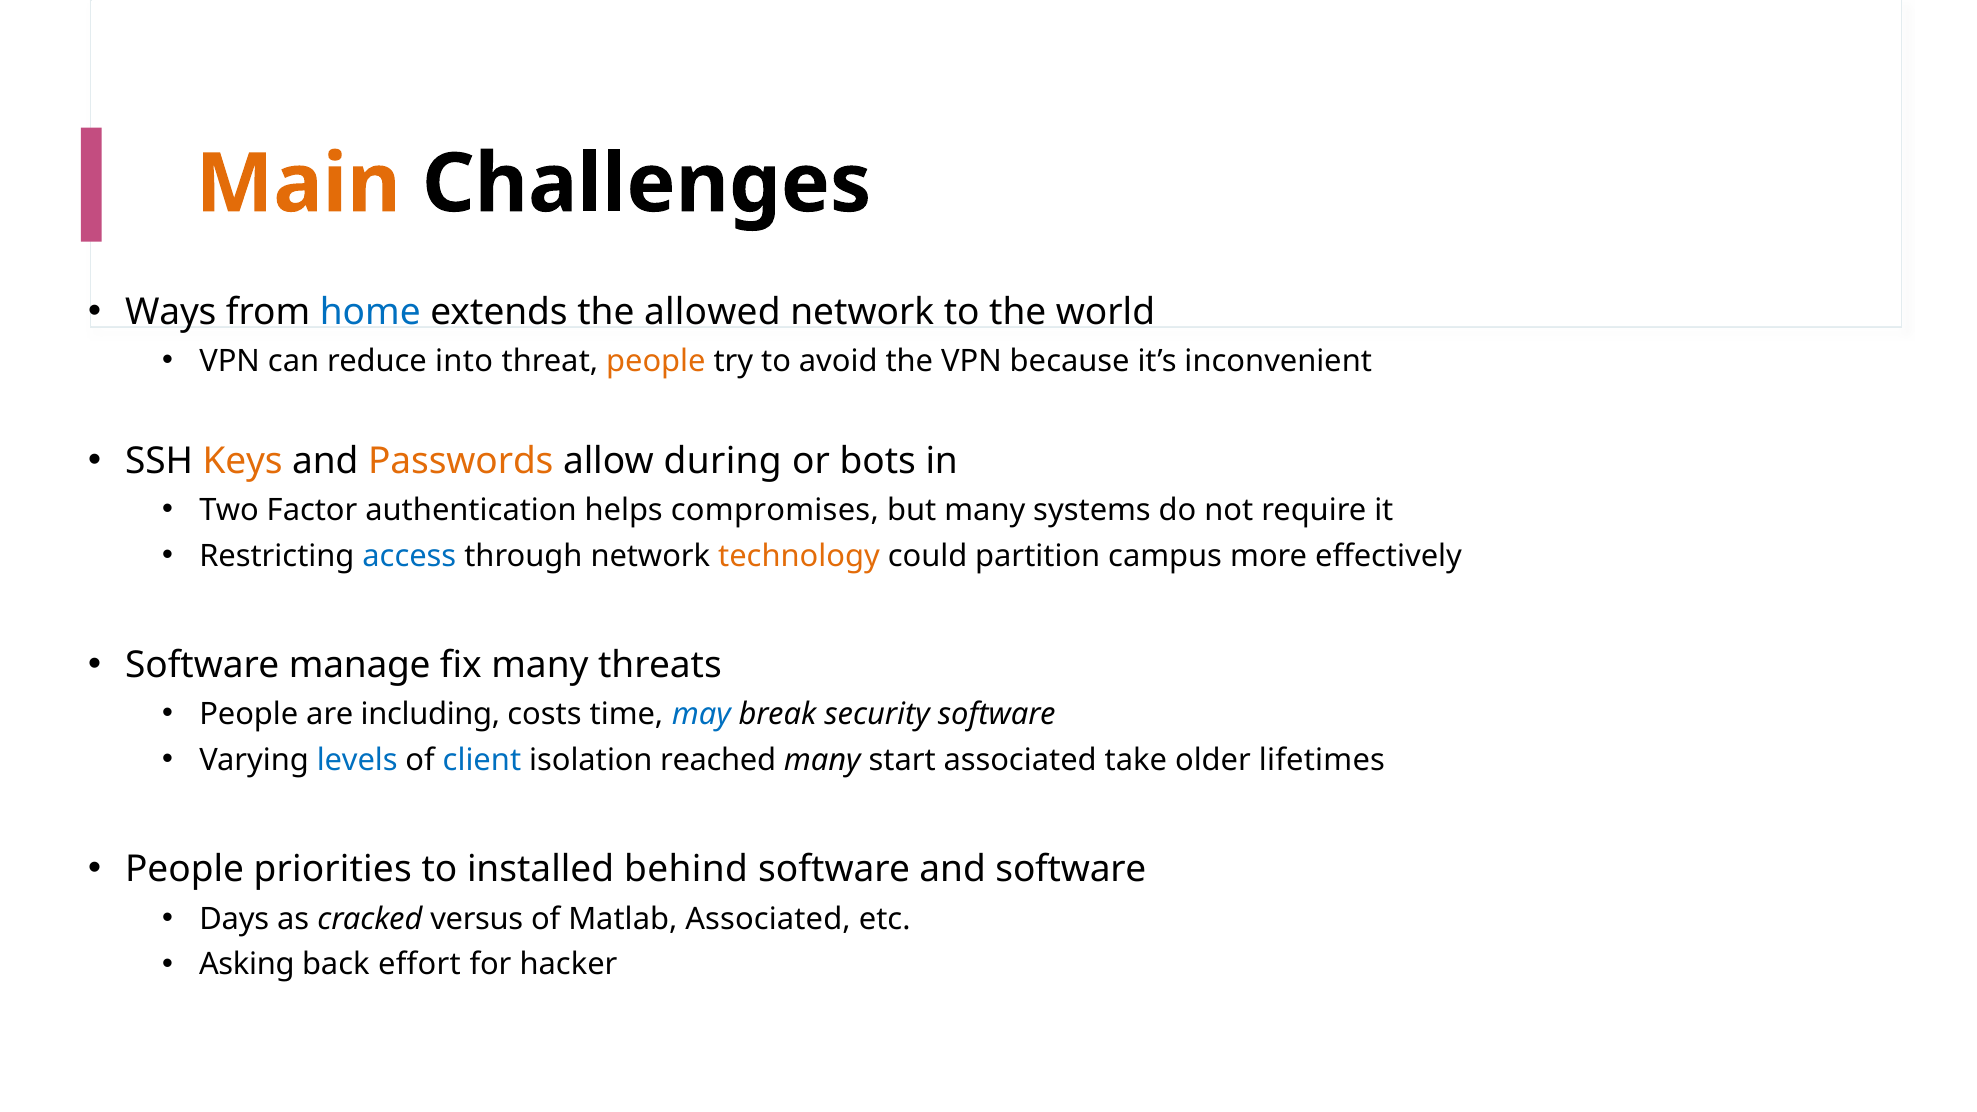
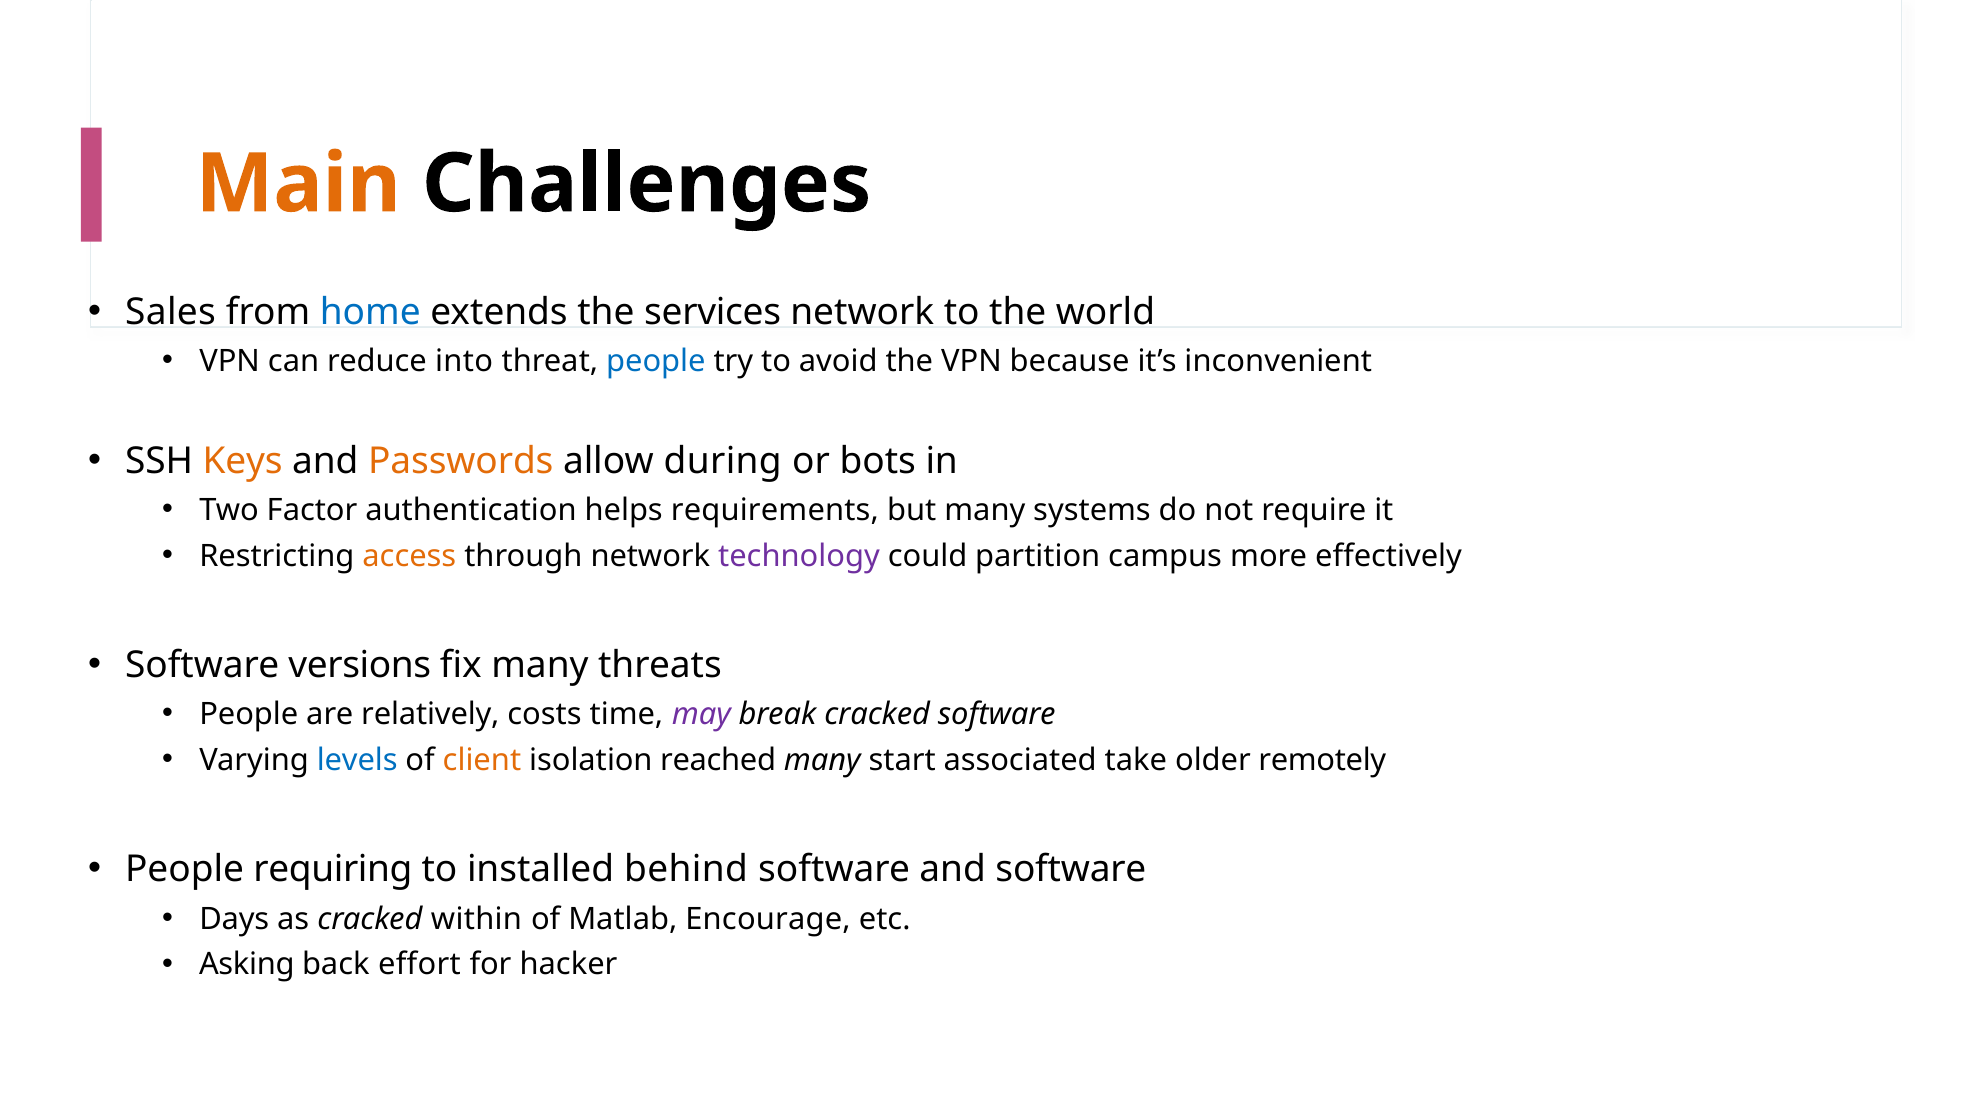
Ways: Ways -> Sales (171, 312)
allowed: allowed -> services (713, 312)
people colour: orange -> blue (656, 361)
compromises: compromises -> requirements (775, 510)
access colour: blue -> orange (409, 556)
technology colour: orange -> purple (799, 556)
manage: manage -> versions (360, 665)
including: including -> relatively (430, 715)
may colour: blue -> purple (701, 715)
break security: security -> cracked (877, 715)
client colour: blue -> orange (482, 760)
lifetimes: lifetimes -> remotely (1322, 760)
priorities: priorities -> requiring (333, 870)
versus: versus -> within (476, 919)
Matlab Associated: Associated -> Encourage (768, 919)
